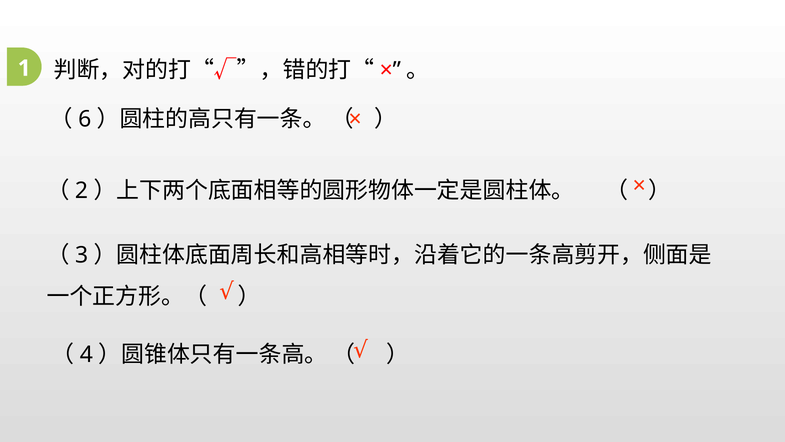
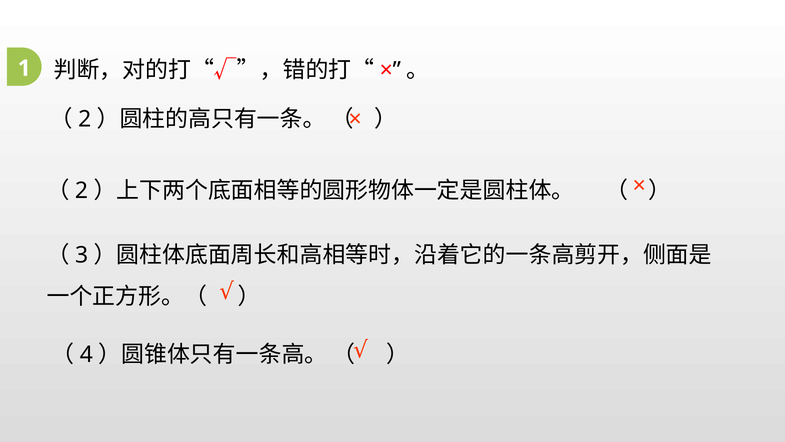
6: 6 -> 2 (85, 119)
